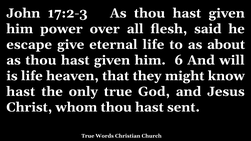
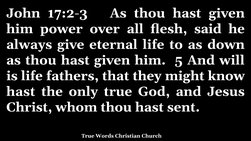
escape: escape -> always (29, 45)
about: about -> down (226, 45)
6: 6 -> 5 (179, 60)
heaven: heaven -> fathers (72, 76)
